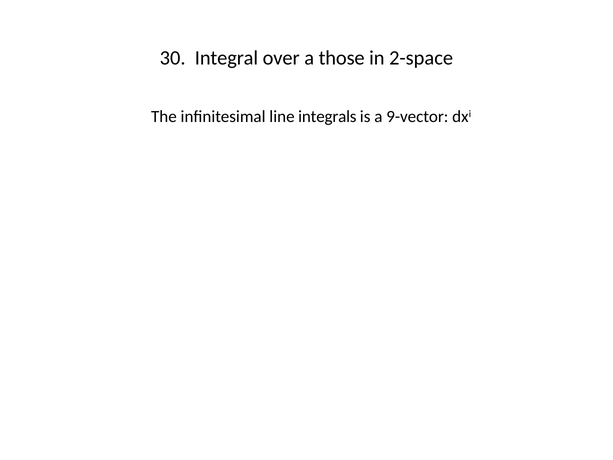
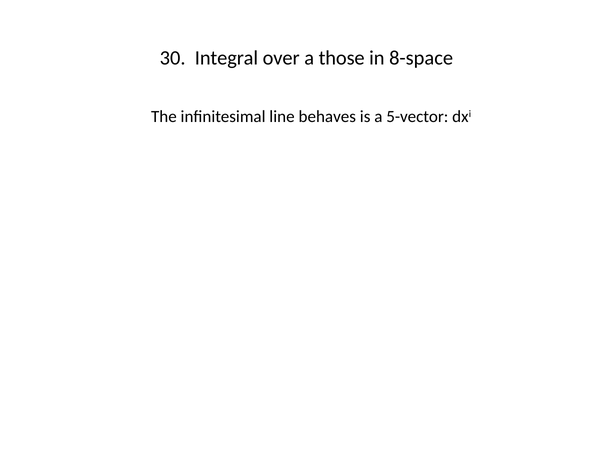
2-space: 2-space -> 8-space (421, 58)
integrals: integrals -> behaves (327, 117)
9-vector: 9-vector -> 5-vector (417, 117)
